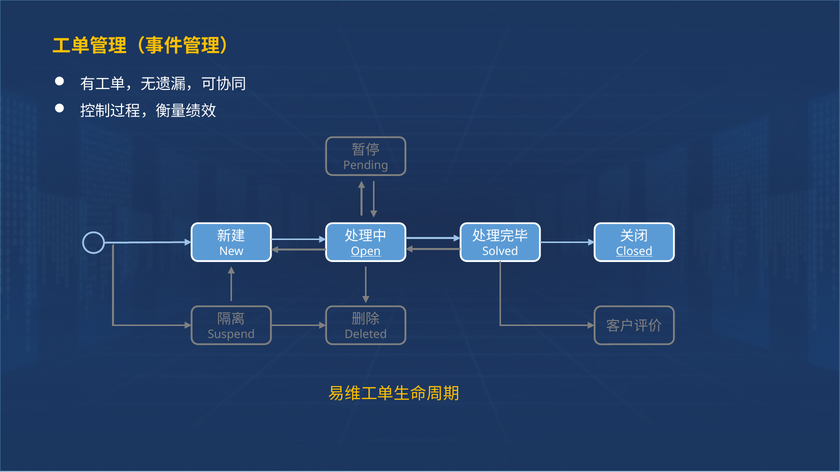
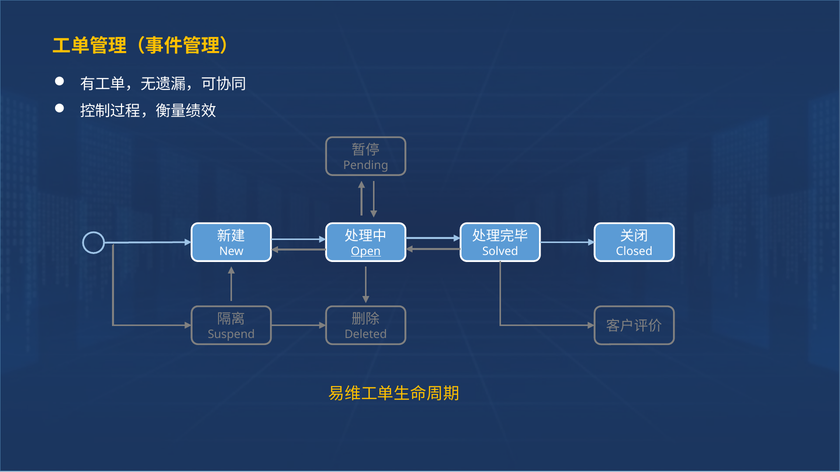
Closed underline: present -> none (634, 252)
